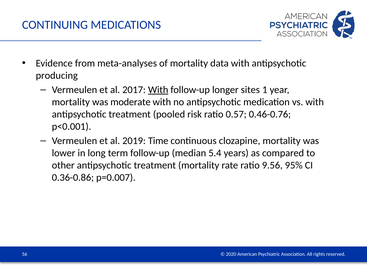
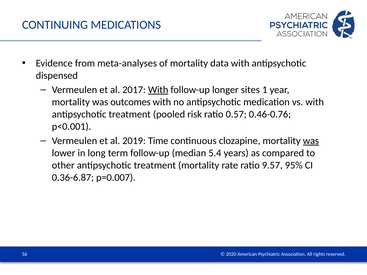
producing: producing -> dispensed (57, 76)
moderate: moderate -> outcomes (131, 102)
was underline: none -> present (311, 141)
9.56: 9.56 -> 9.57 (272, 165)
0.36-0.86: 0.36-0.86 -> 0.36-6.87 (73, 178)
